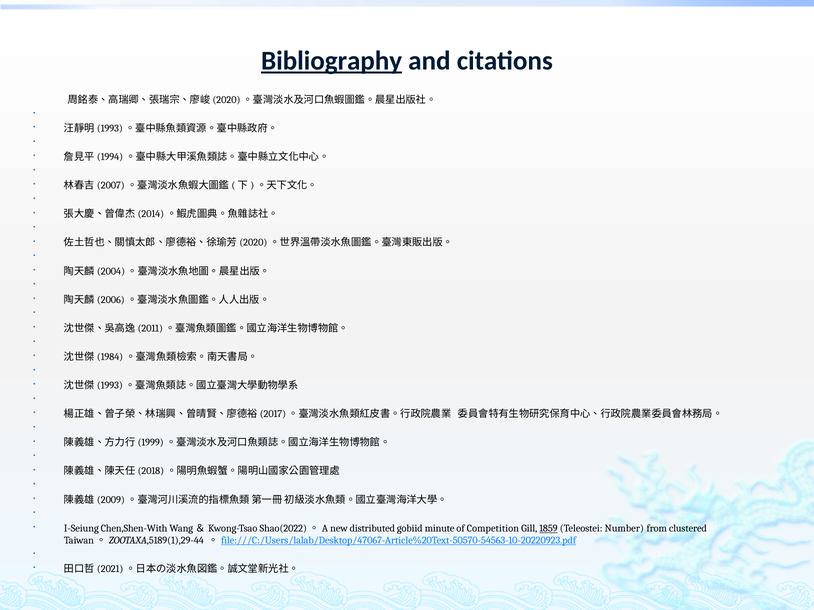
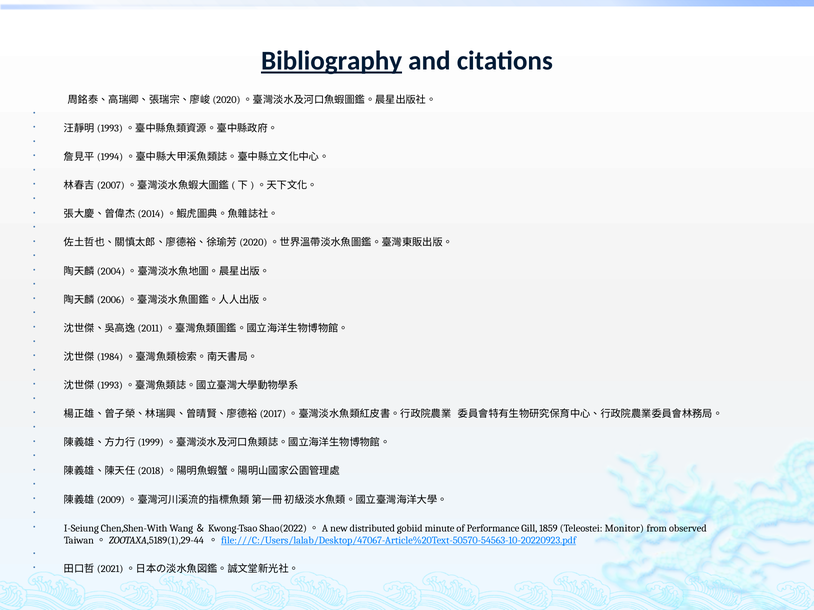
Competition: Competition -> Performance (493, 529)
1859 underline: present -> none (548, 529)
Number: Number -> Monitor (624, 529)
clustered: clustered -> observed (688, 529)
